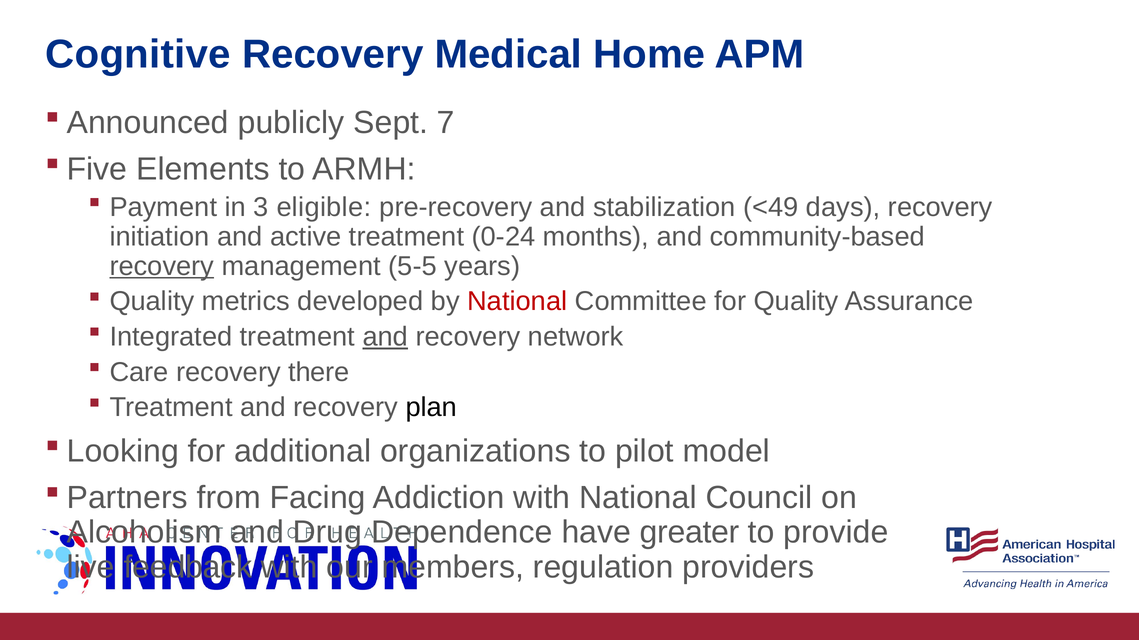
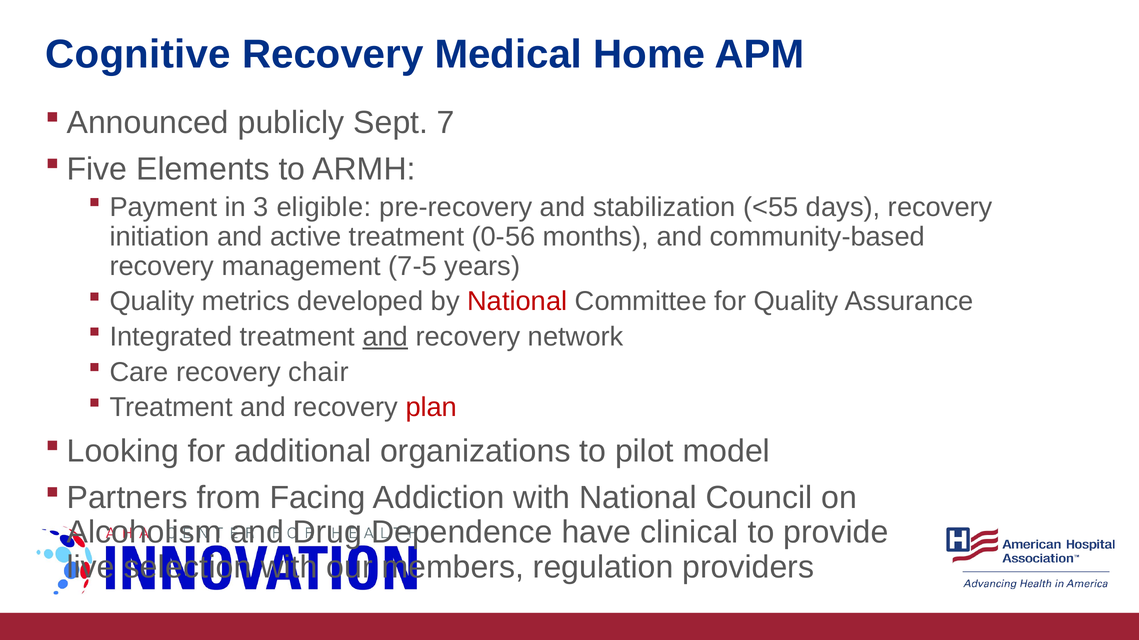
<49: <49 -> <55 (771, 207)
0-24: 0-24 -> 0-56 (504, 237)
recovery underline: present -> none (162, 266)
5-5: 5-5 -> 7-5 (413, 266)
there: there -> chair (319, 372)
plan colour: black -> red (431, 408)
greater: greater -> clinical (689, 533)
feedback: feedback -> selection (188, 568)
